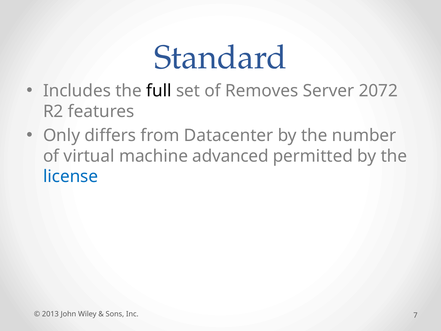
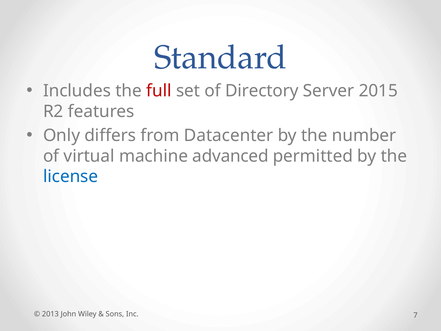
full colour: black -> red (159, 91)
Removes: Removes -> Directory (262, 91)
2072: 2072 -> 2015 (378, 91)
